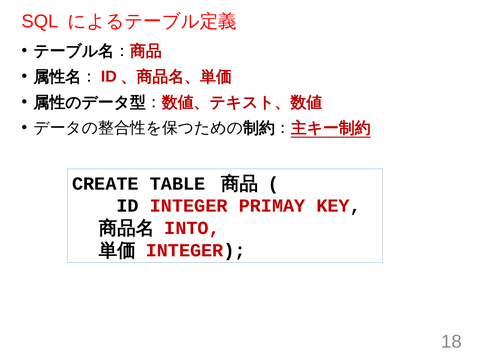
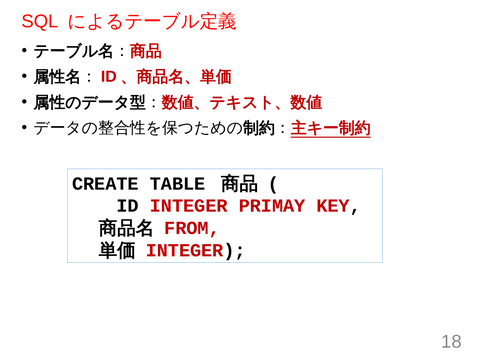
INTO: INTO -> FROM (192, 229)
